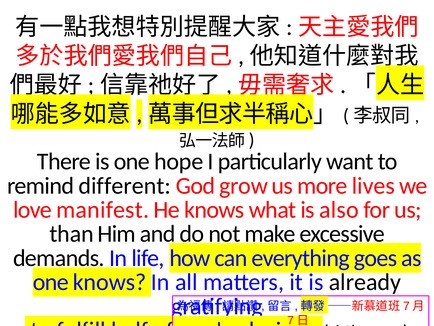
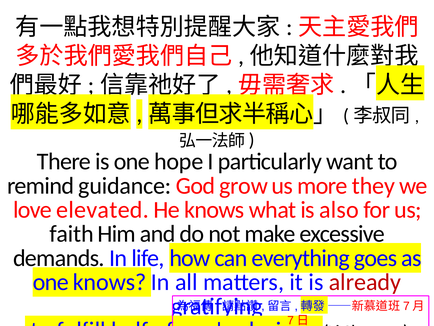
different: different -> guidance (125, 185)
lives: lives -> they (373, 185)
manifest: manifest -> elevated (103, 210)
than: than -> faith (72, 234)
already colour: black -> red (365, 282)
